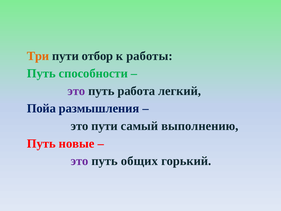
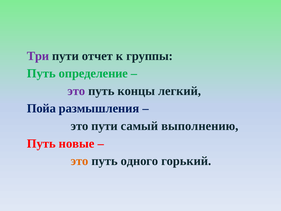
Три colour: orange -> purple (38, 56)
отбор: отбор -> отчет (97, 56)
работы: работы -> группы (150, 56)
способности: способности -> определение (93, 73)
работа: работа -> концы (136, 91)
это colour: purple -> orange (80, 161)
общих: общих -> одного (139, 161)
